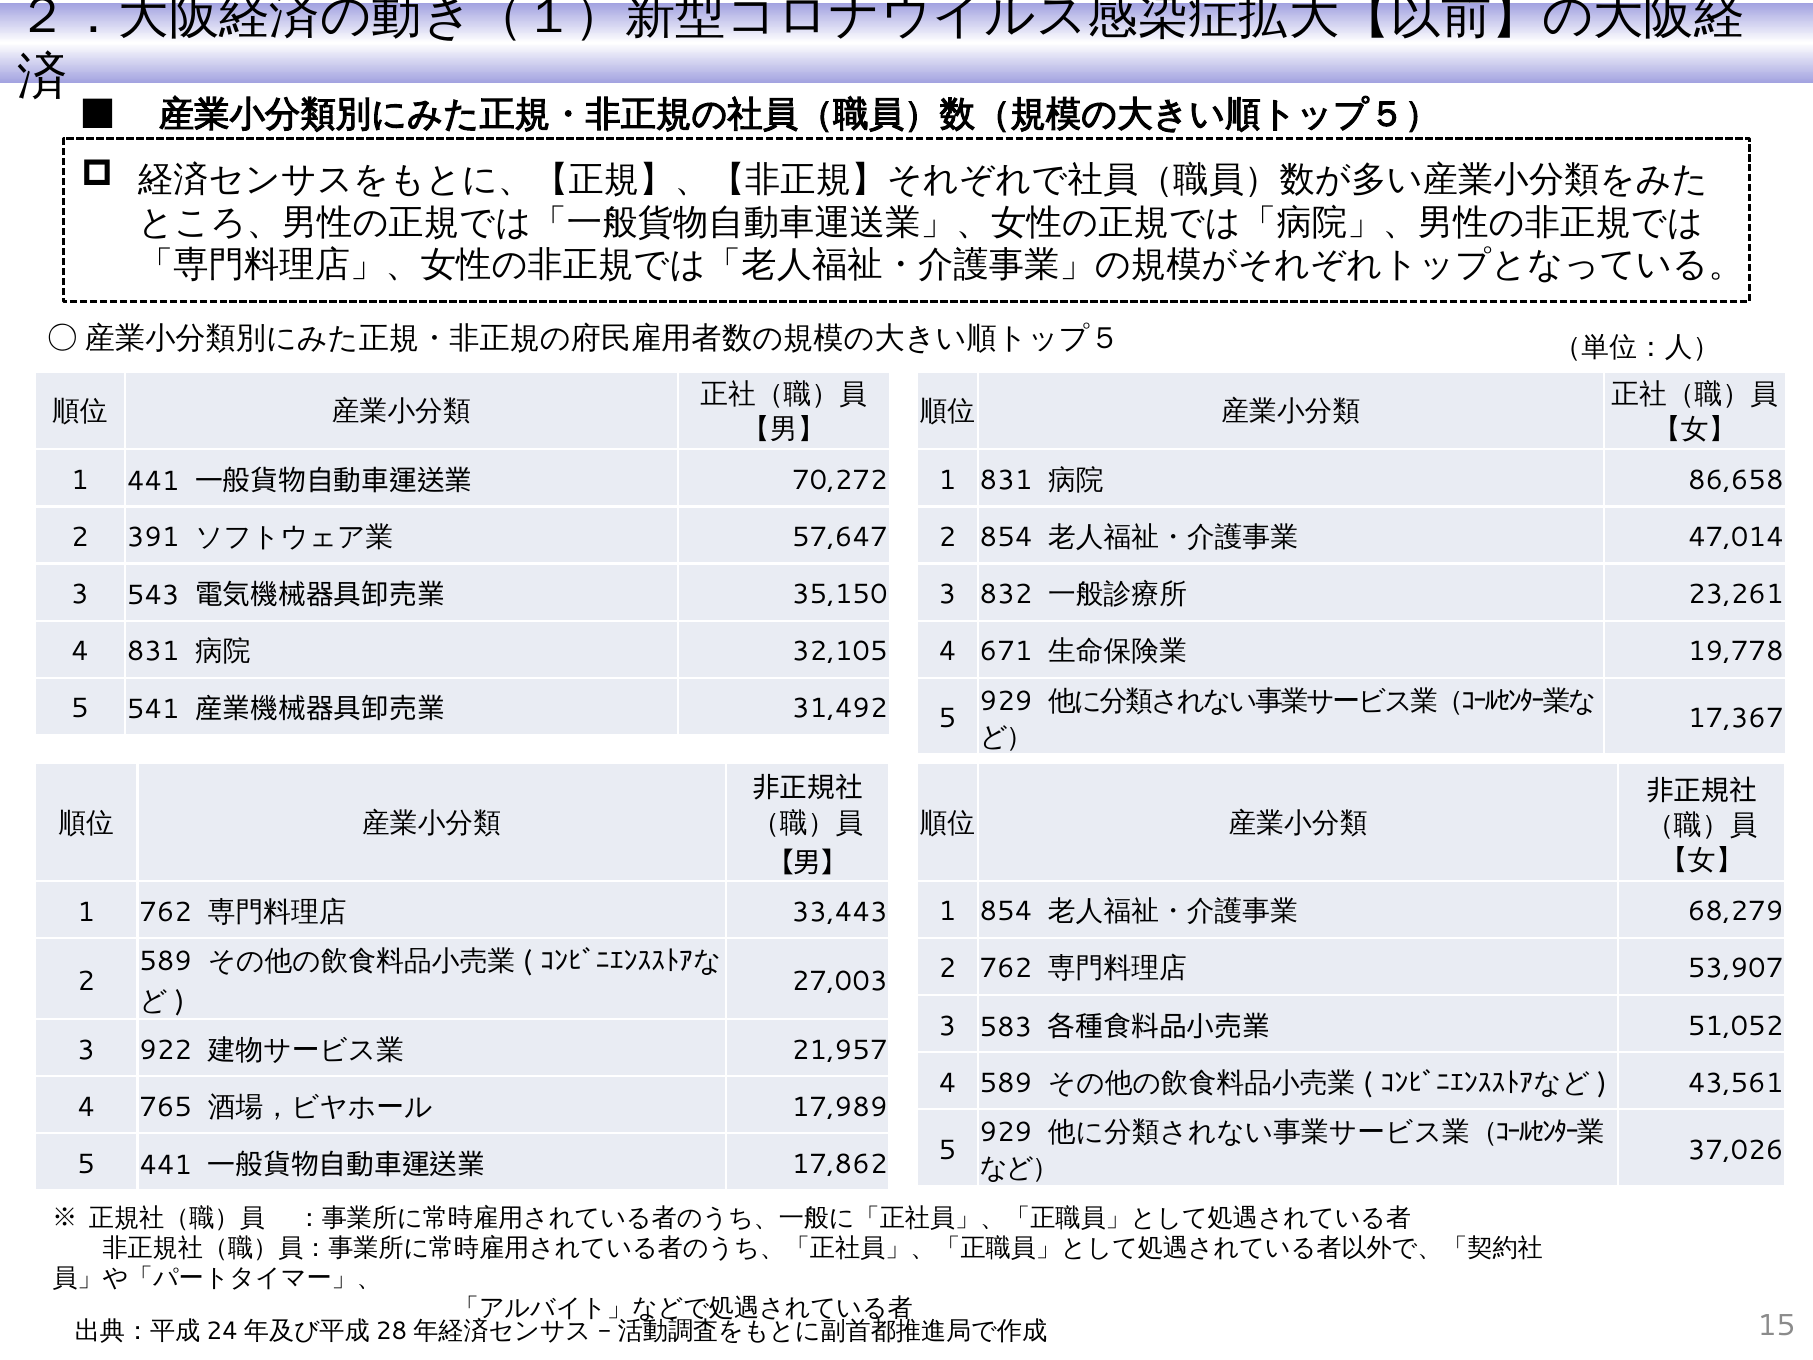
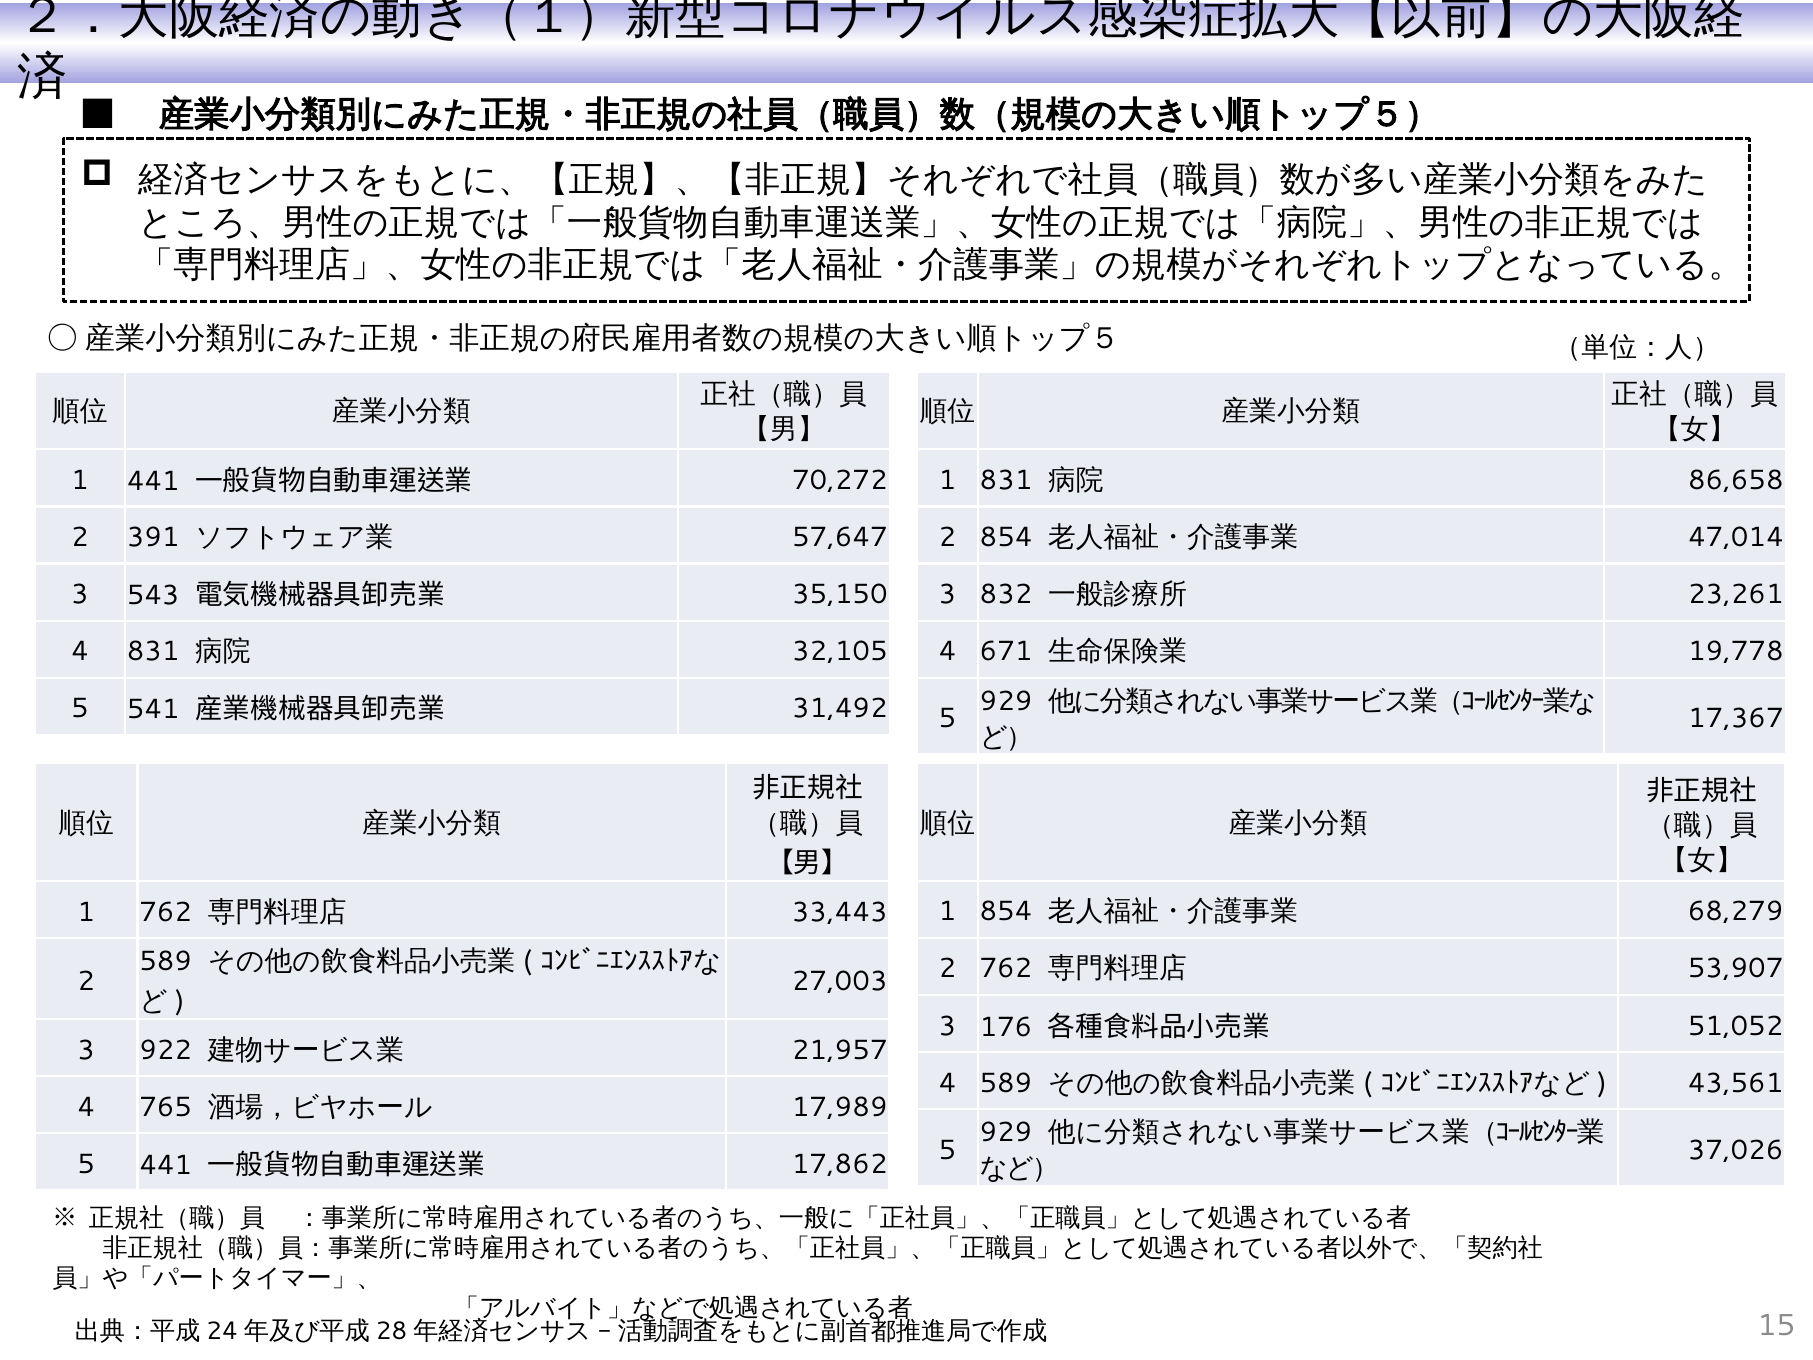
583: 583 -> 176 (1006, 1027)
